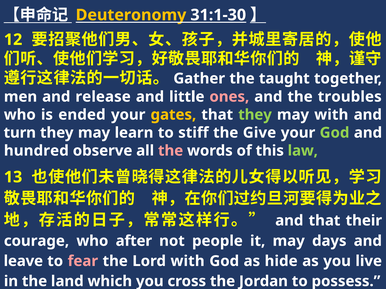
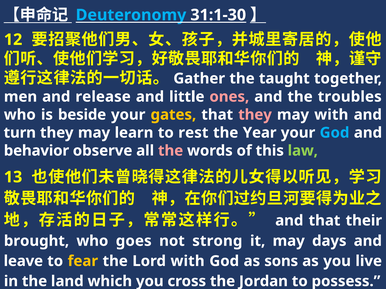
Deuteronomy colour: yellow -> light blue (131, 15)
ended: ended -> beside (82, 115)
they colour: light green -> pink (255, 115)
stiff: stiff -> rest (193, 133)
Give: Give -> Year (260, 133)
God colour: light green -> light blue (335, 133)
hundred: hundred -> behavior (36, 151)
courage: courage -> brought (36, 241)
after: after -> goes (134, 241)
people: people -> strong (217, 241)
fear colour: pink -> yellow (83, 261)
hide: hide -> sons (281, 261)
